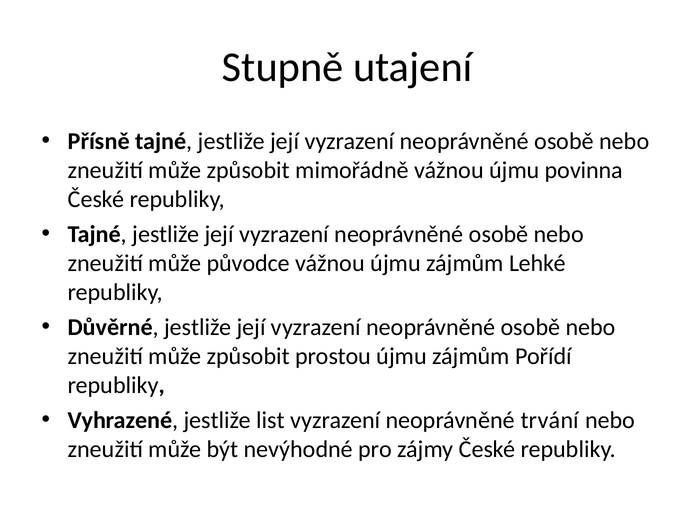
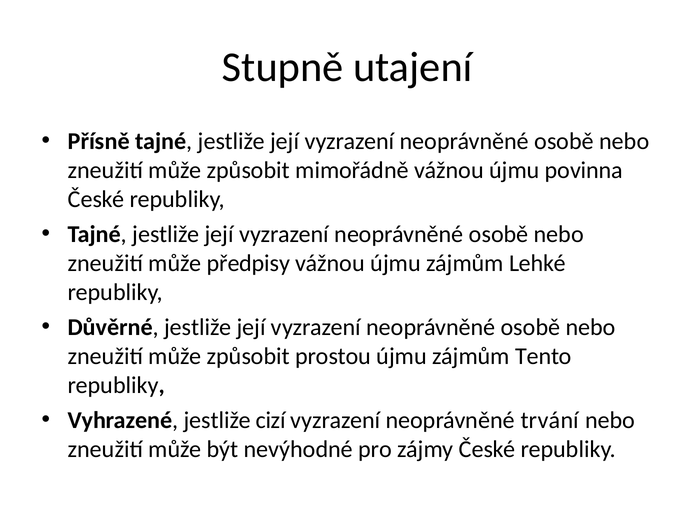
původce: původce -> předpisy (248, 263)
Pořídí: Pořídí -> Tento (543, 356)
list: list -> cizí (271, 420)
